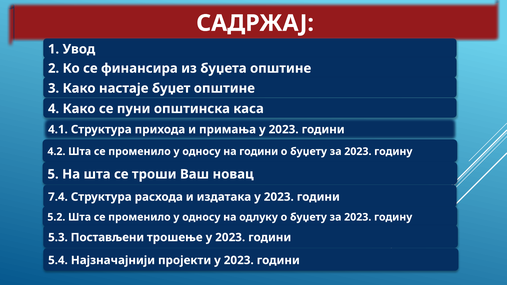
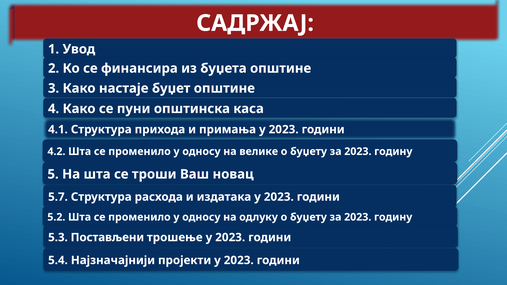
на години: години -> велике (259, 152)
7.4: 7.4 -> 5.7 (58, 197)
